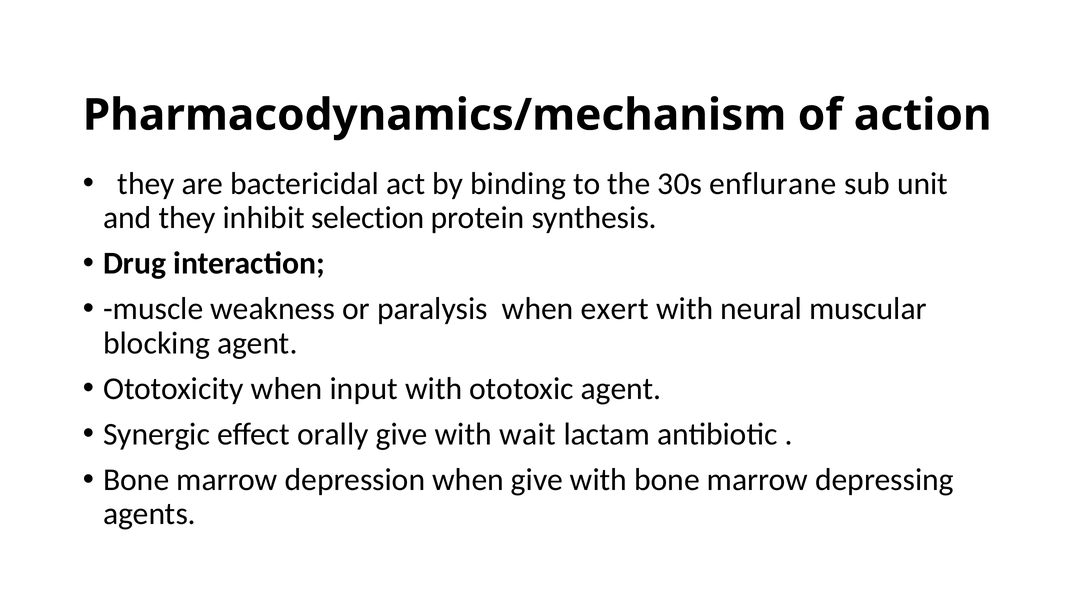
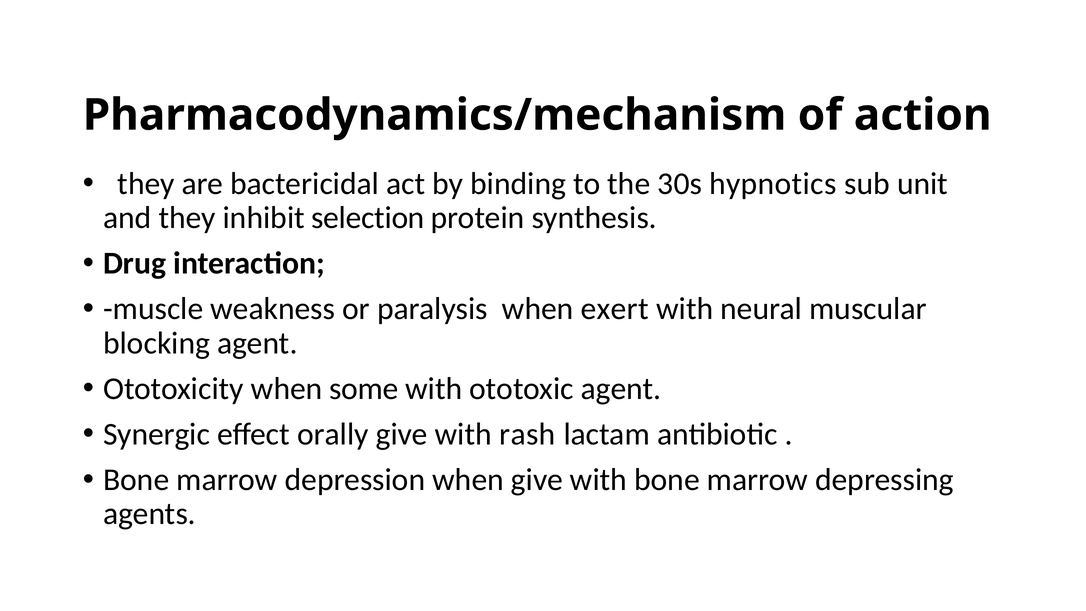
enflurane: enflurane -> hypnotics (773, 184)
input: input -> some (364, 389)
wait: wait -> rash (527, 434)
